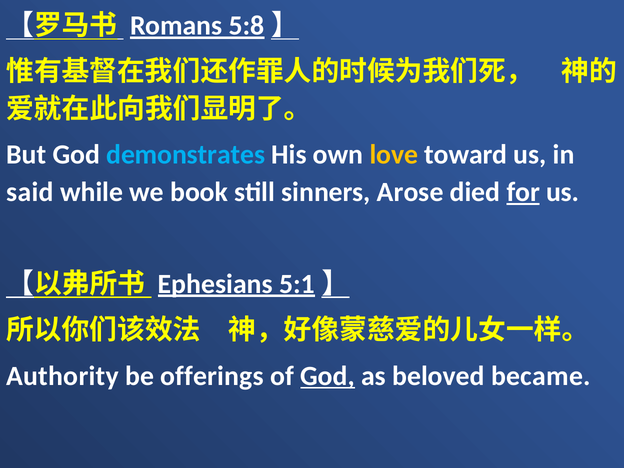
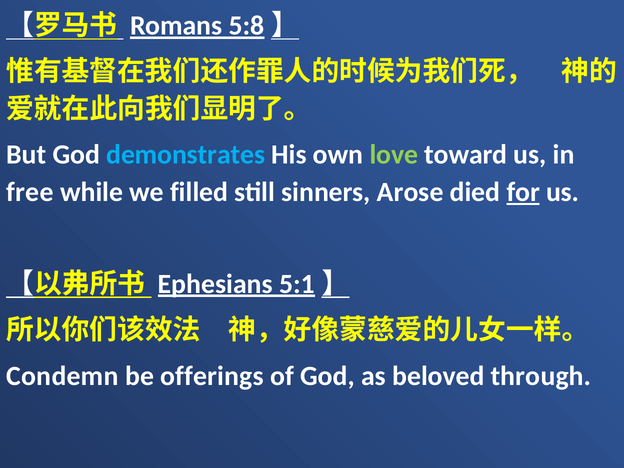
love colour: yellow -> light green (394, 155)
said: said -> free (30, 192)
book: book -> filled (199, 192)
Authority: Authority -> Condemn (62, 376)
God underline: present -> none (328, 376)
became: became -> through (541, 376)
